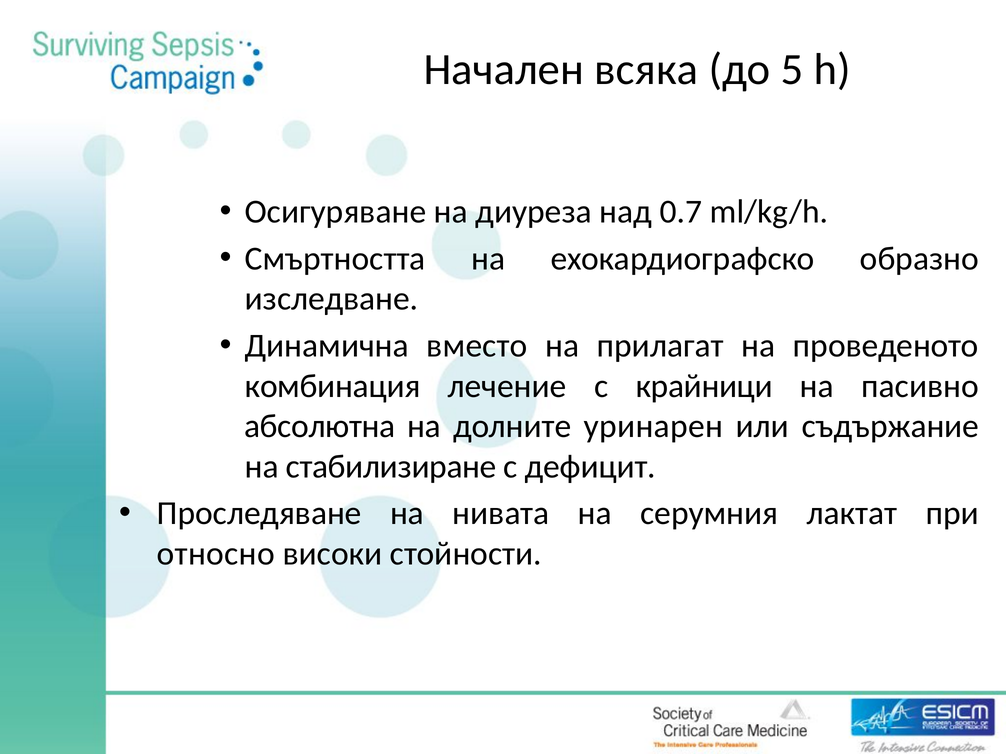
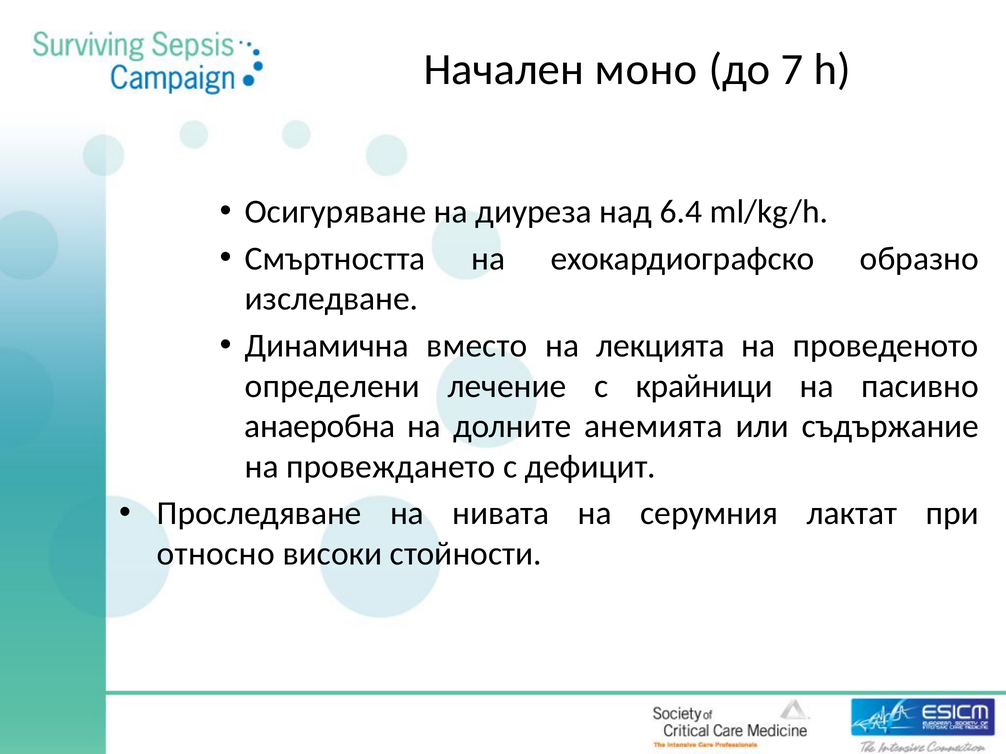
всяка: всяка -> моно (646, 70)
5: 5 -> 7 (792, 70)
0.7: 0.7 -> 6.4 (681, 212)
прилагат: прилагат -> лекцията (661, 346)
комбинация: комбинация -> определени (332, 386)
абсолютна: абсолютна -> анаеробна (320, 427)
уринарен: уринарен -> анемията (653, 427)
стабилизиране: стабилизиране -> провеждането (391, 467)
